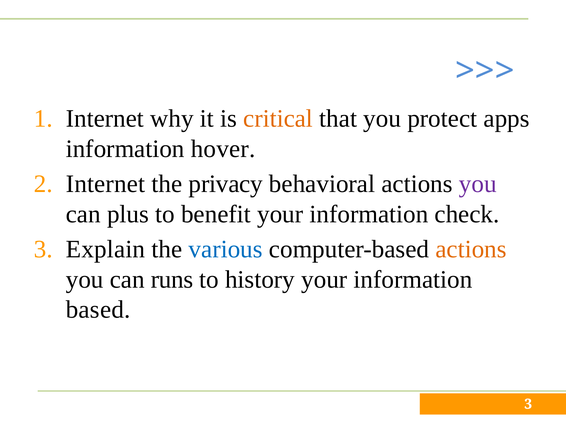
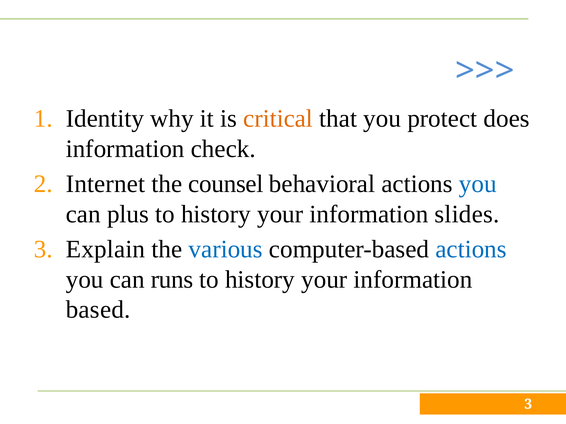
Internet: Internet -> Identity (105, 119)
apps: apps -> does (507, 119)
hover: hover -> check (223, 149)
privacy: privacy -> counsel (226, 184)
you colour: purple -> blue (478, 184)
benefit: benefit -> history (216, 214)
check: check -> slides (467, 214)
actions colour: orange -> blue (471, 250)
